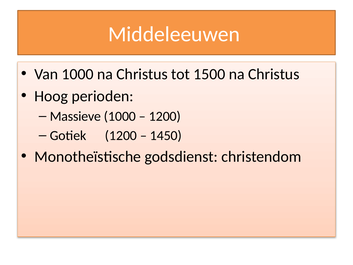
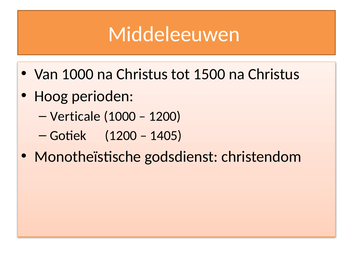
Massieve: Massieve -> Verticale (75, 116)
1450: 1450 -> 1405 (166, 136)
